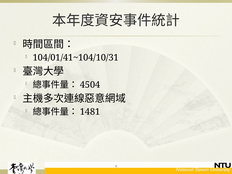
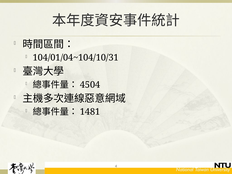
104/01/41~104/10/31: 104/01/41~104/10/31 -> 104/01/04~104/10/31 (76, 58)
